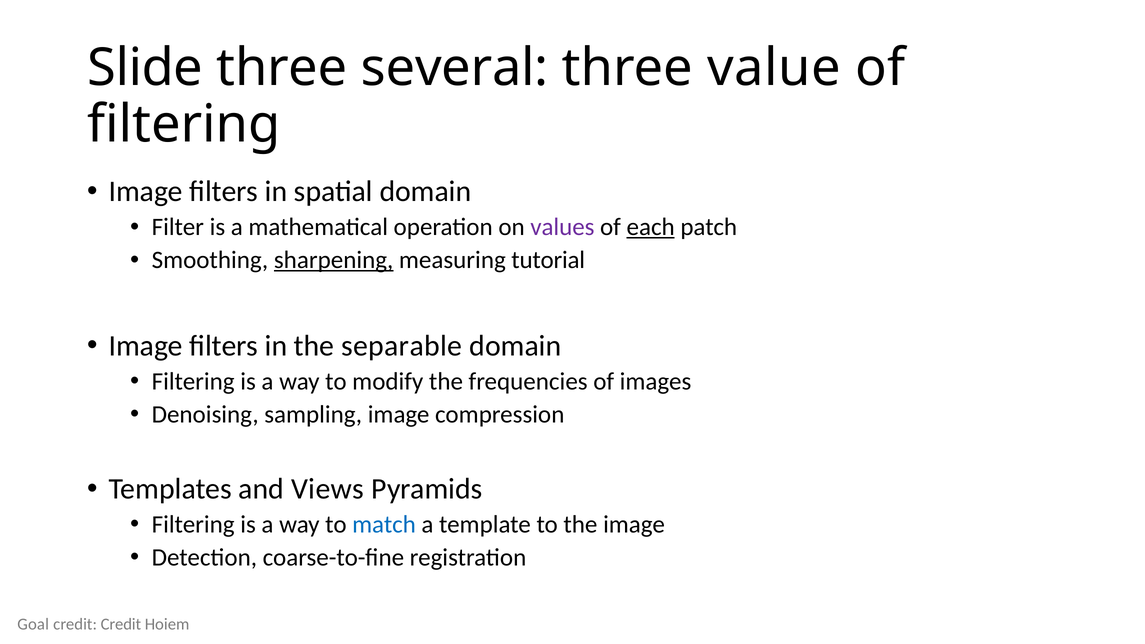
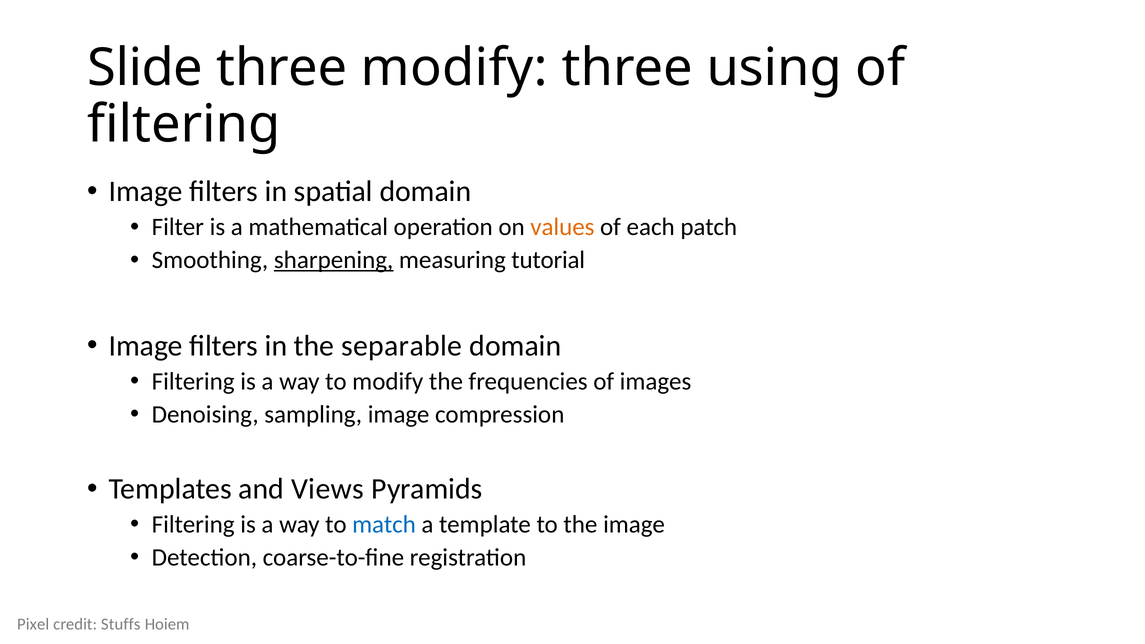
three several: several -> modify (454, 68)
value: value -> using (774, 68)
values colour: purple -> orange (562, 227)
each underline: present -> none (651, 227)
Goal: Goal -> Pixel (33, 624)
credit Credit: Credit -> Stuffs (121, 624)
